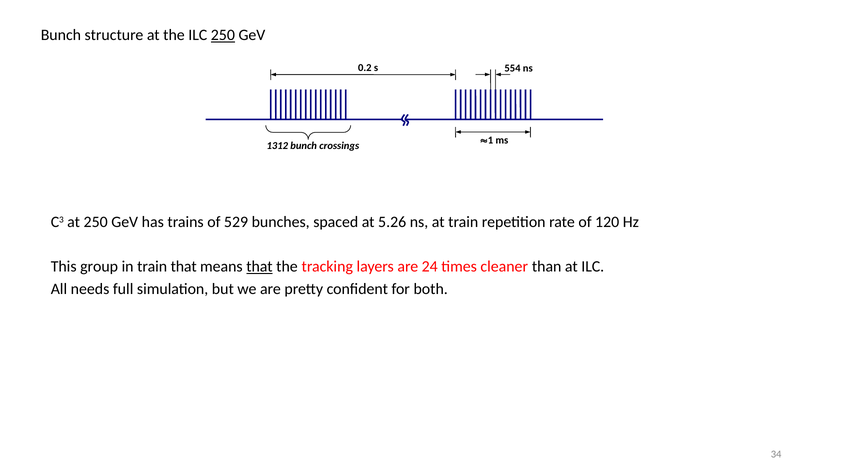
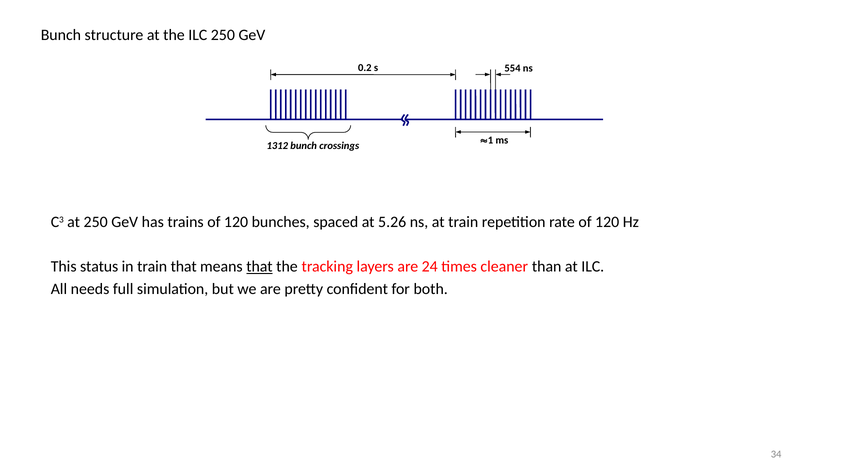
250 underline: present -> none (223, 35)
trains of 529: 529 -> 120 (236, 222)
group: group -> status (99, 267)
